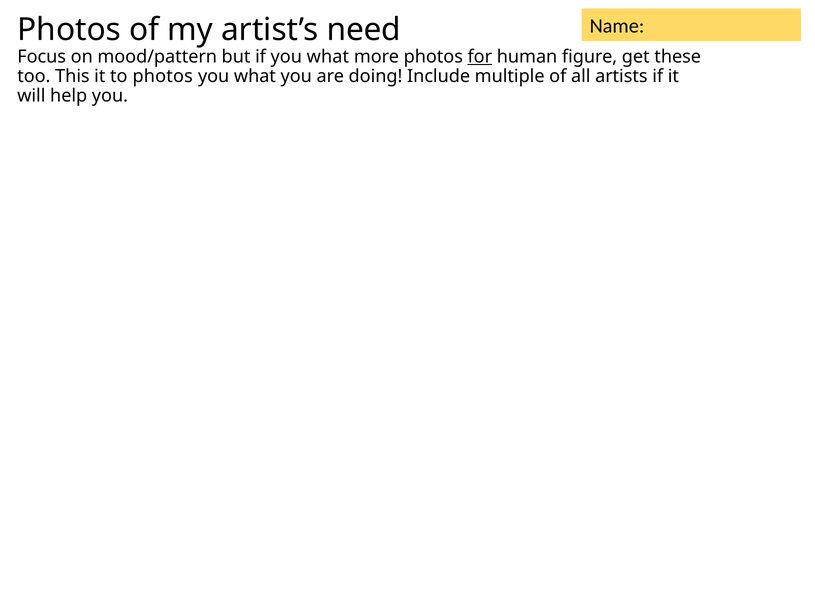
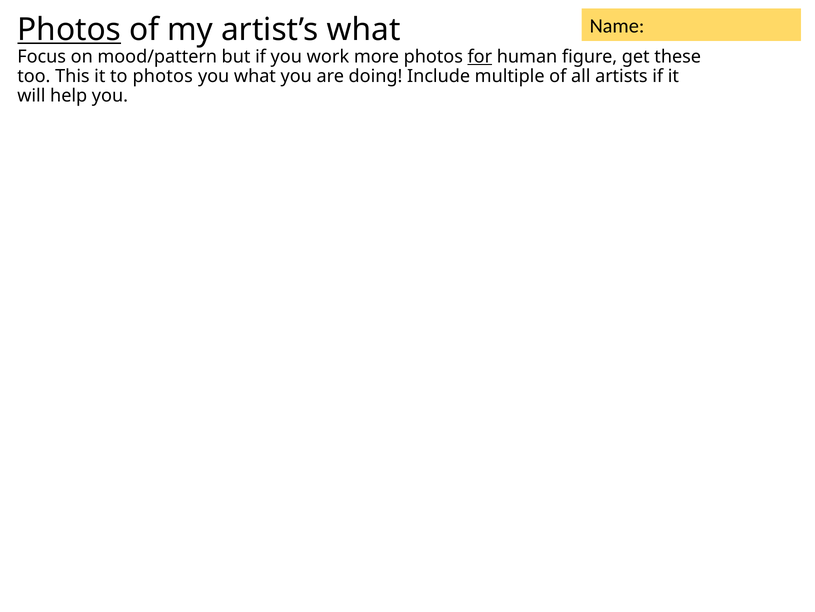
Photos underline: none -> present (69, 30)
artist’s need: need -> what (364, 30)
if you what: what -> work (328, 57)
